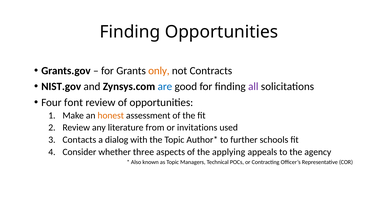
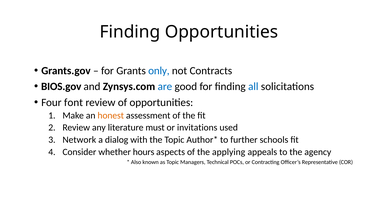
only colour: orange -> blue (159, 70)
NIST.gov: NIST.gov -> BIOS.gov (61, 86)
all colour: purple -> blue (253, 86)
from: from -> must (155, 127)
Contacts: Contacts -> Network (79, 140)
three: three -> hours (144, 152)
